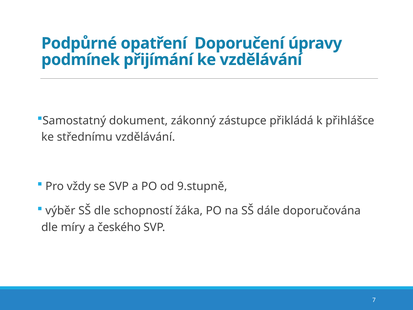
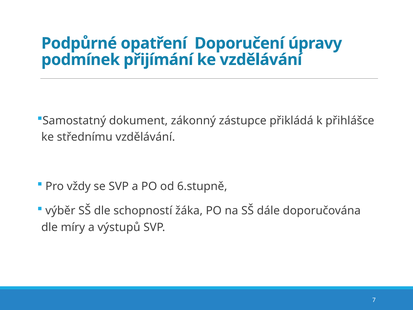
9.stupně: 9.stupně -> 6.stupně (202, 186)
českého: českého -> výstupů (119, 227)
